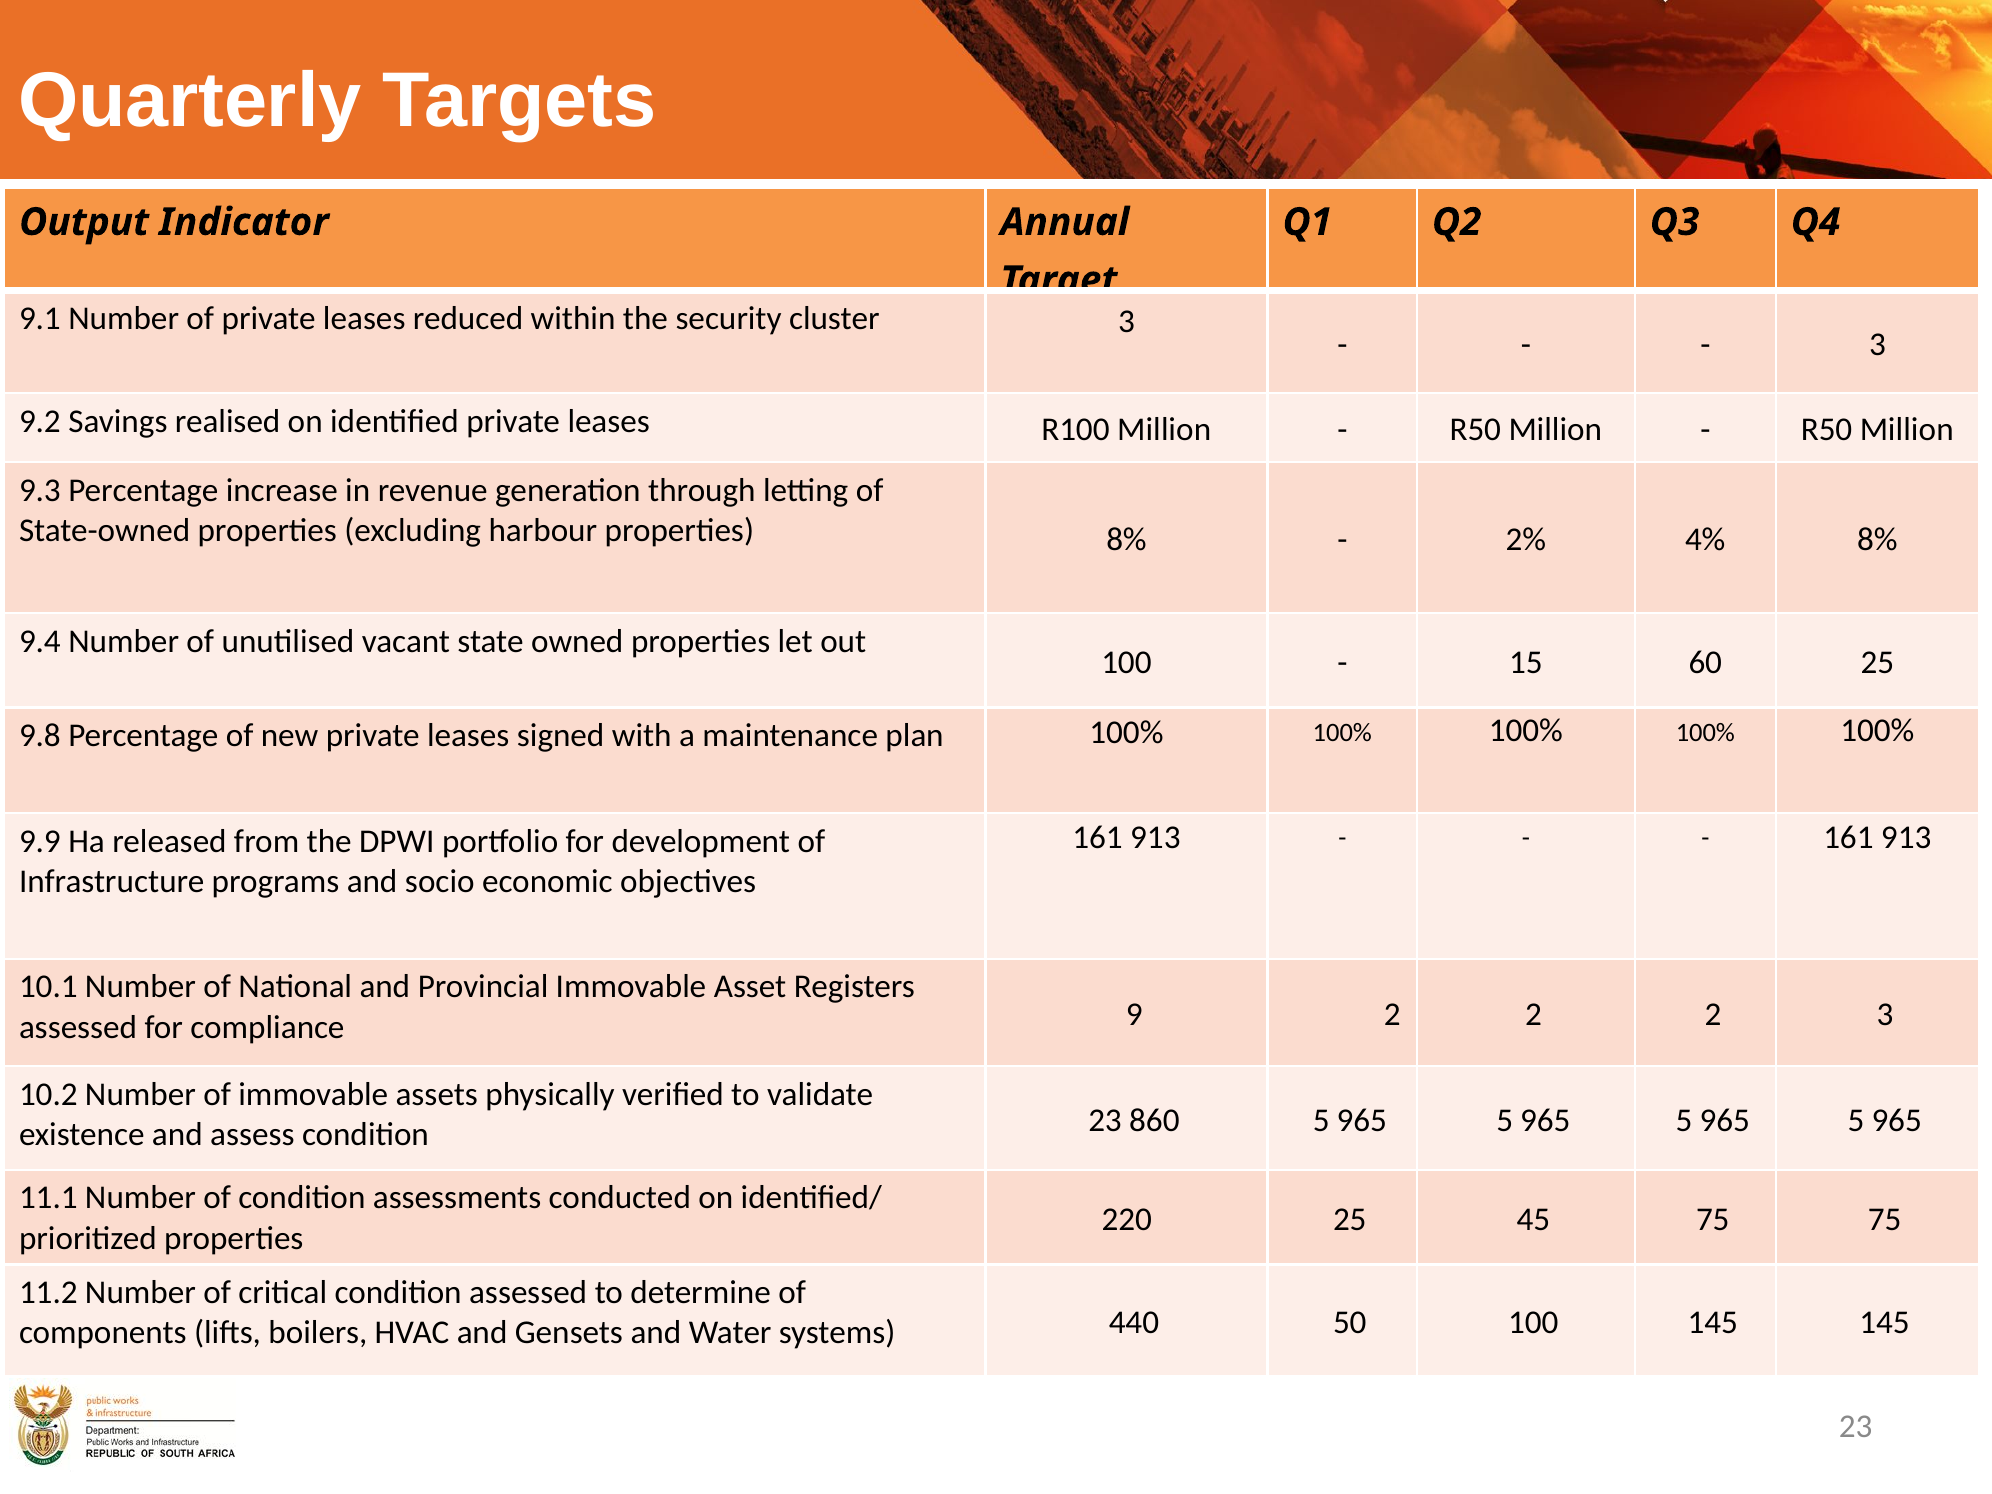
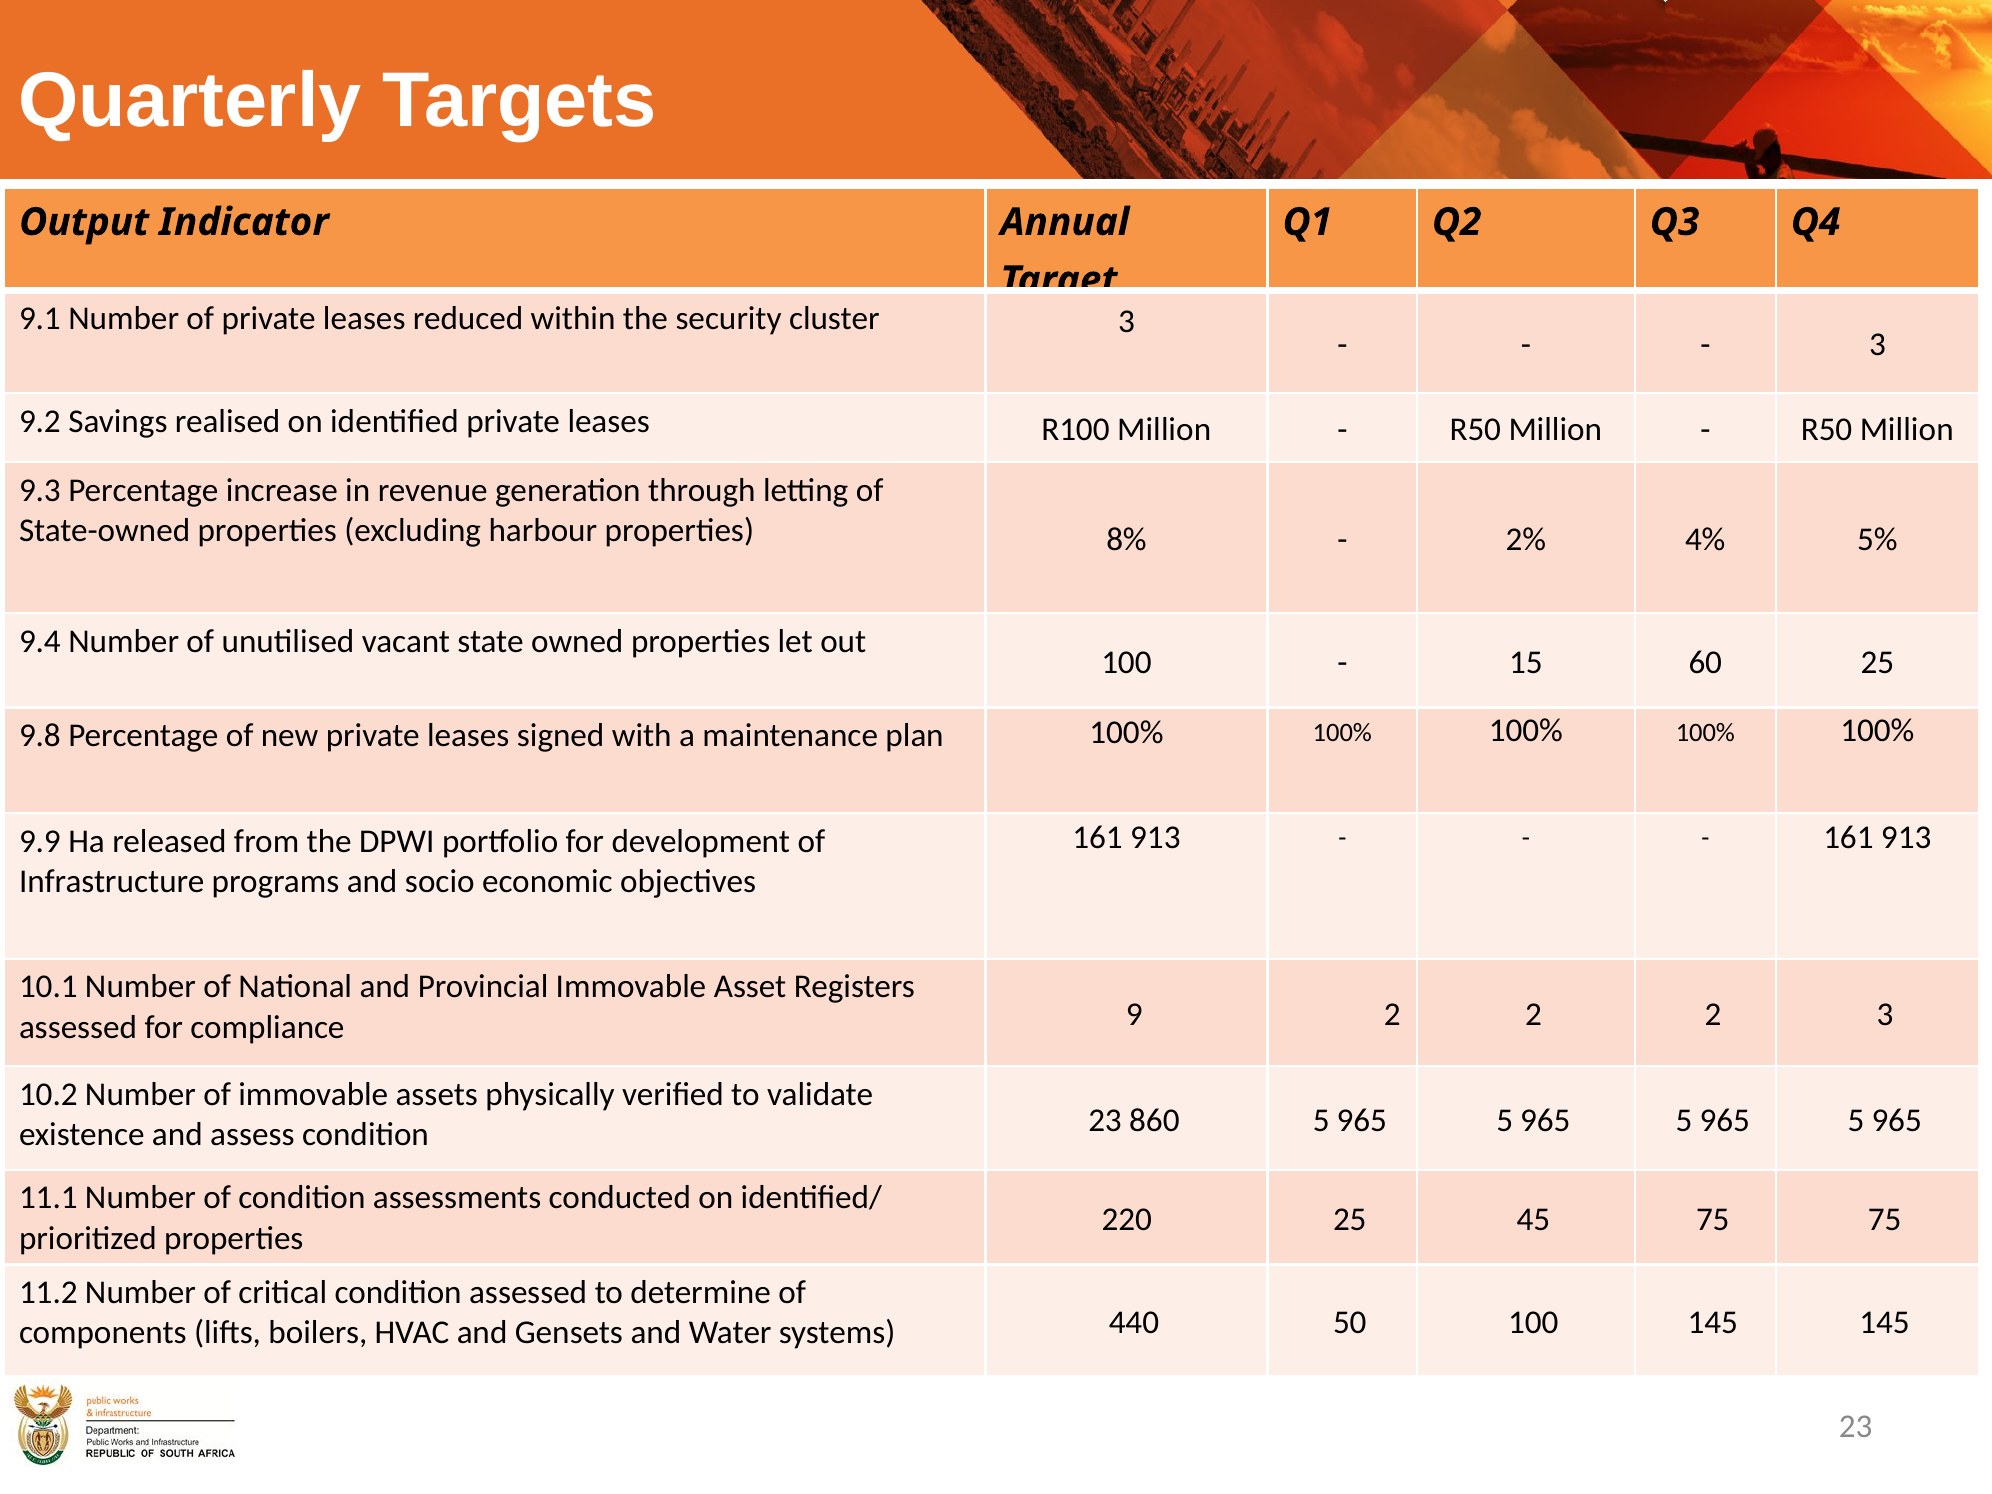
4% 8%: 8% -> 5% (1877, 540)
